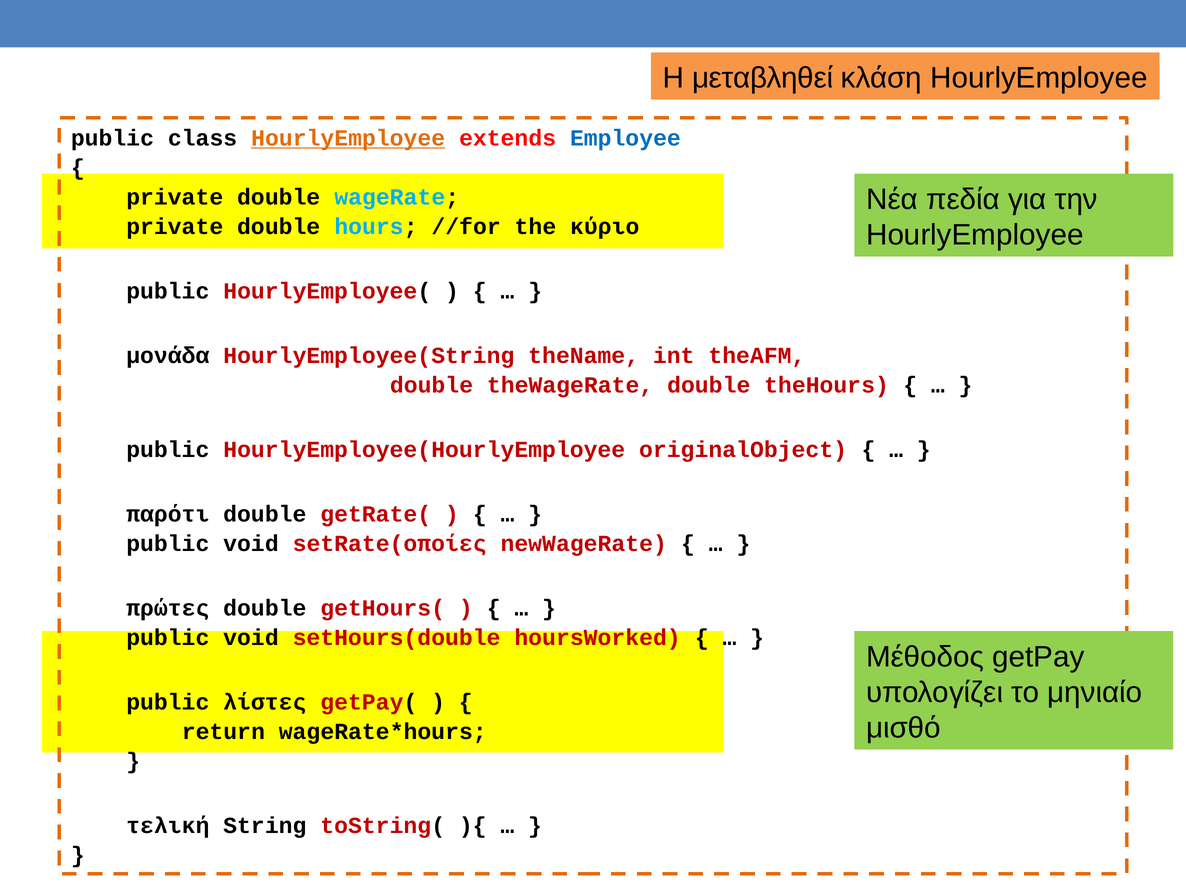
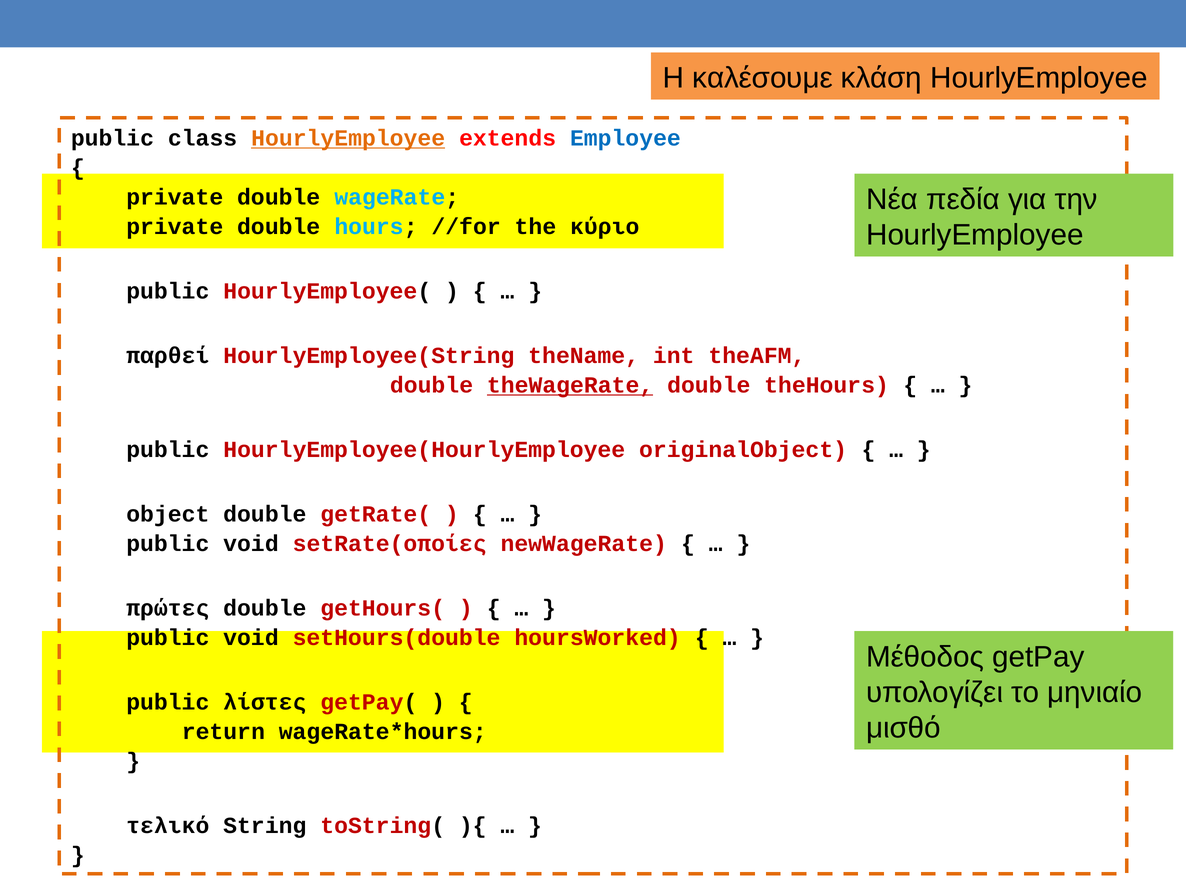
μεταβληθεί: μεταβληθεί -> καλέσουμε (763, 78)
μονάδα: μονάδα -> παρθεί (168, 356)
theWageRate underline: none -> present (570, 385)
παρότι: παρότι -> object (168, 515)
τελική: τελική -> τελικό (168, 826)
